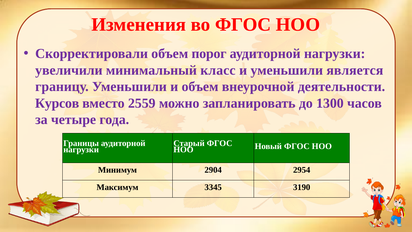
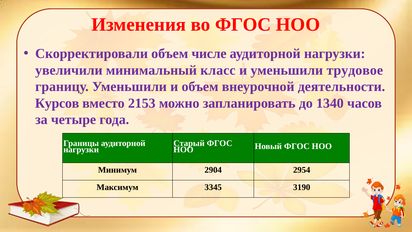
порог: порог -> числе (209, 54)
является: является -> трудовое (355, 70)
2559: 2559 -> 2153 (142, 103)
1300: 1300 -> 1340 (330, 103)
